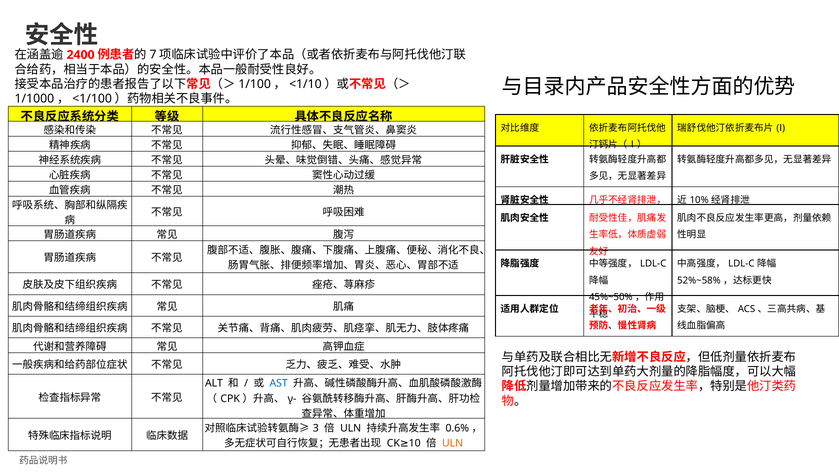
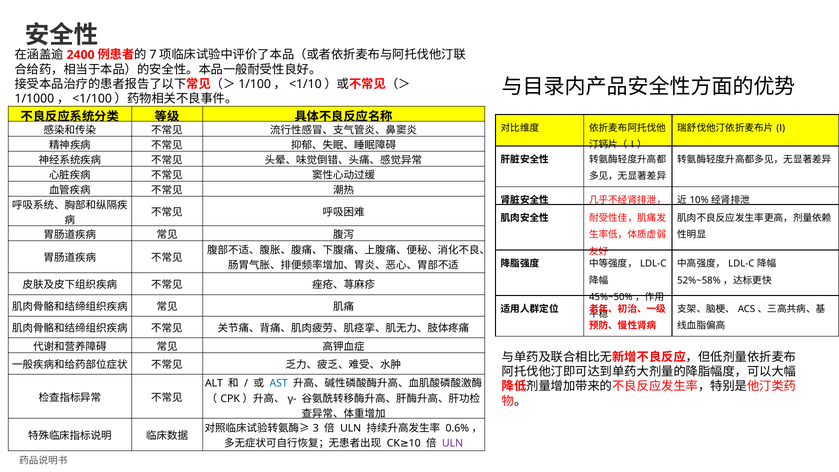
ULN colour: orange -> purple (453, 443)
